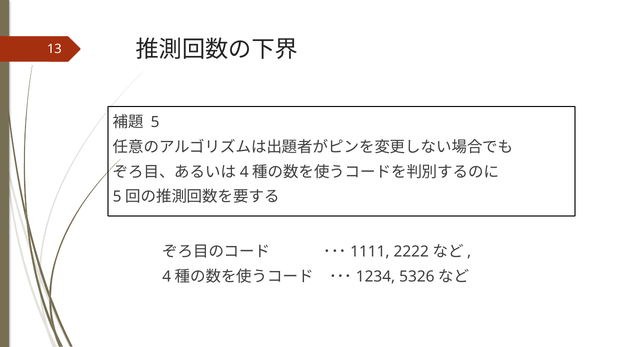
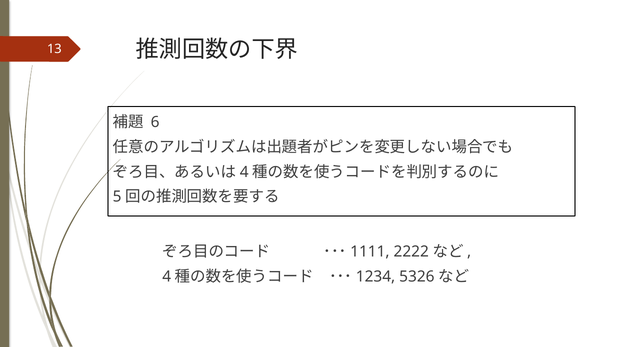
5: 5 -> 6 (155, 122)
